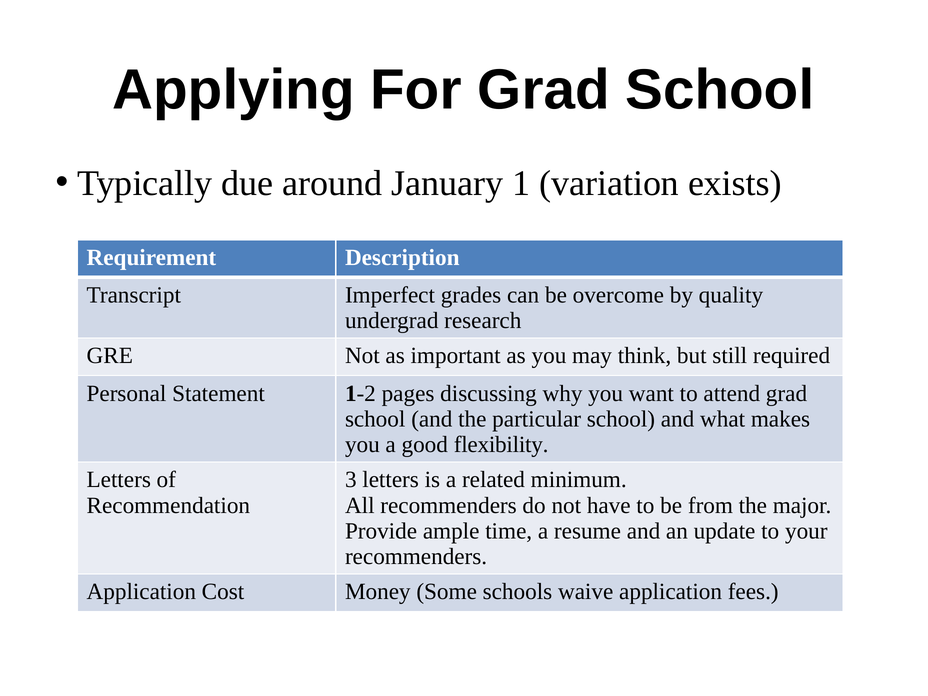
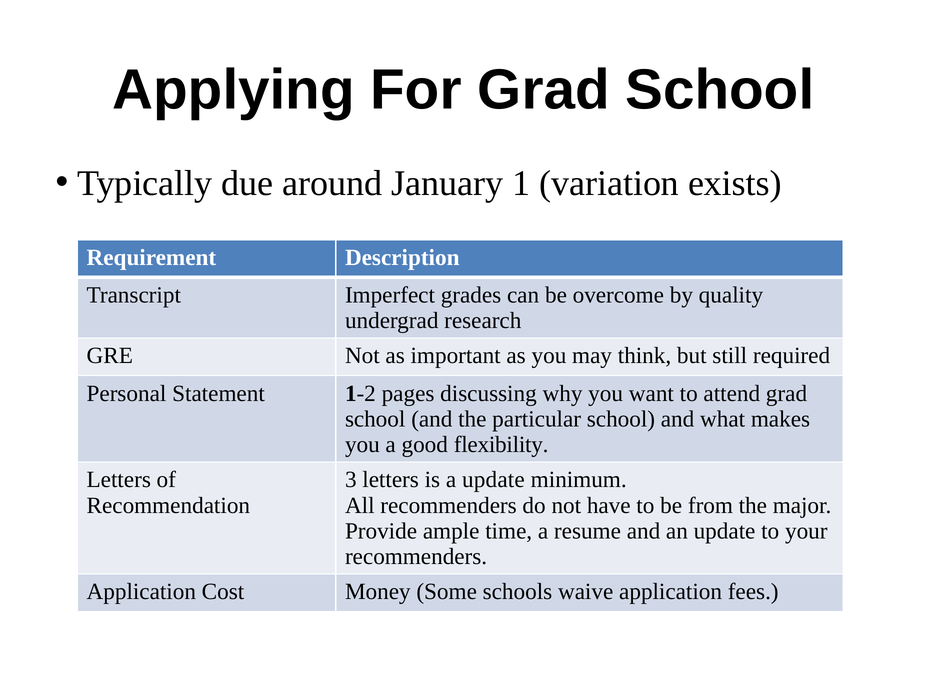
a related: related -> update (493, 480)
